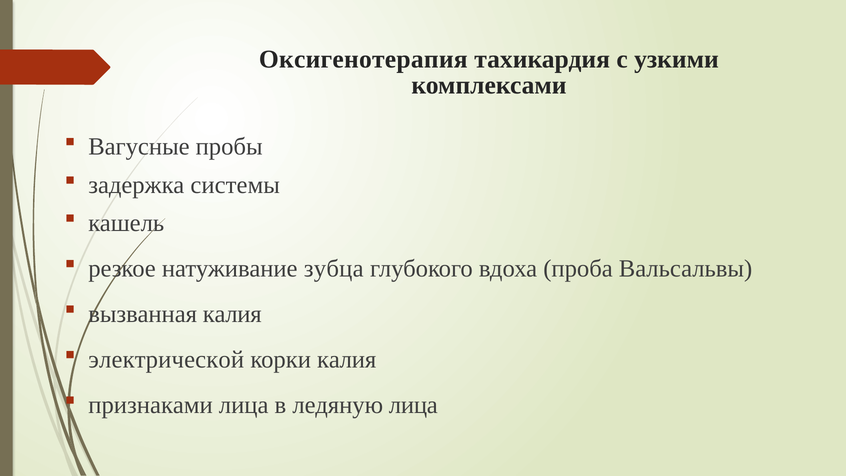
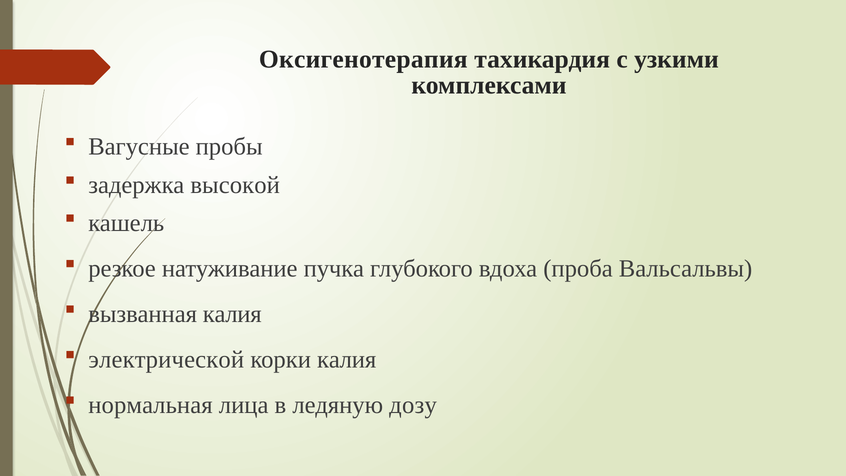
системы: системы -> высокой (235, 185)
зубца: зубца -> пучка (334, 269)
признаками: признаками -> нормальная (150, 405)
ледяную лица: лица -> дозу (413, 405)
